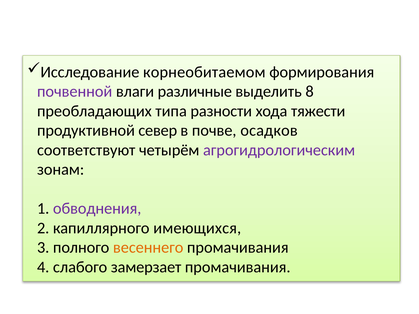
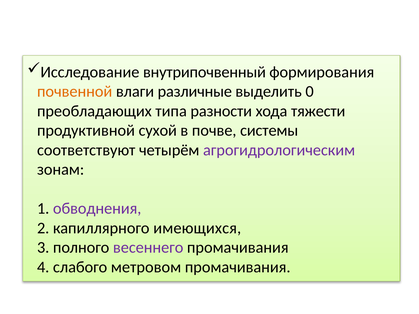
корнеобитаемом: корнеобитаемом -> внутрипочвенный (204, 72)
почвенной colour: purple -> orange (75, 92)
8: 8 -> 0 (310, 92)
север: север -> сухой (158, 131)
осадков: осадков -> системы (269, 131)
весеннего colour: orange -> purple (148, 248)
замерзает: замерзает -> метровом (146, 267)
